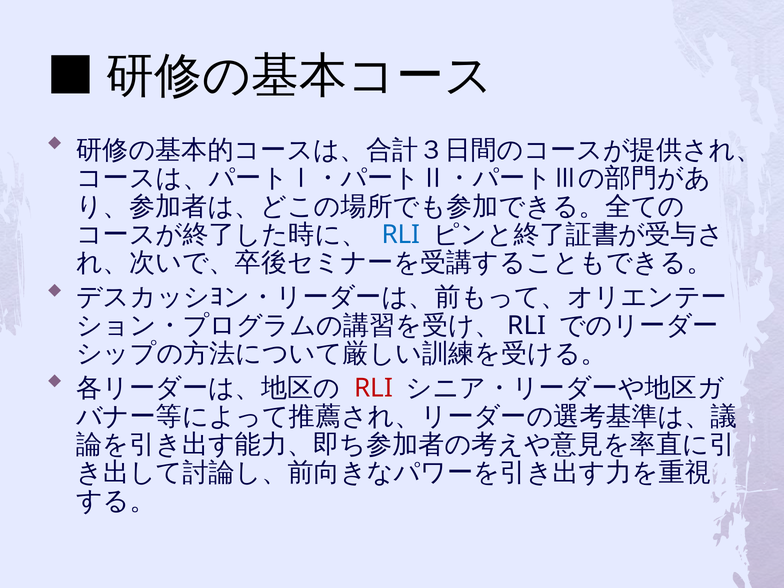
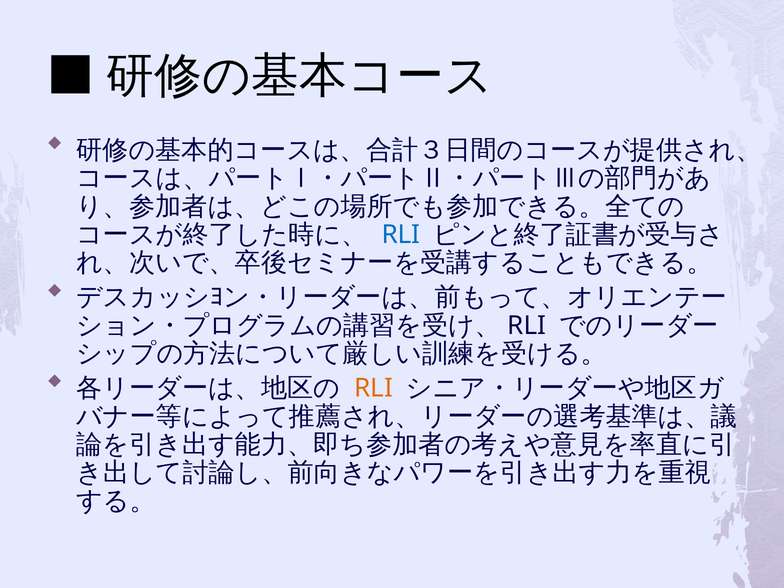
RLI colour: red -> orange (374, 388)
